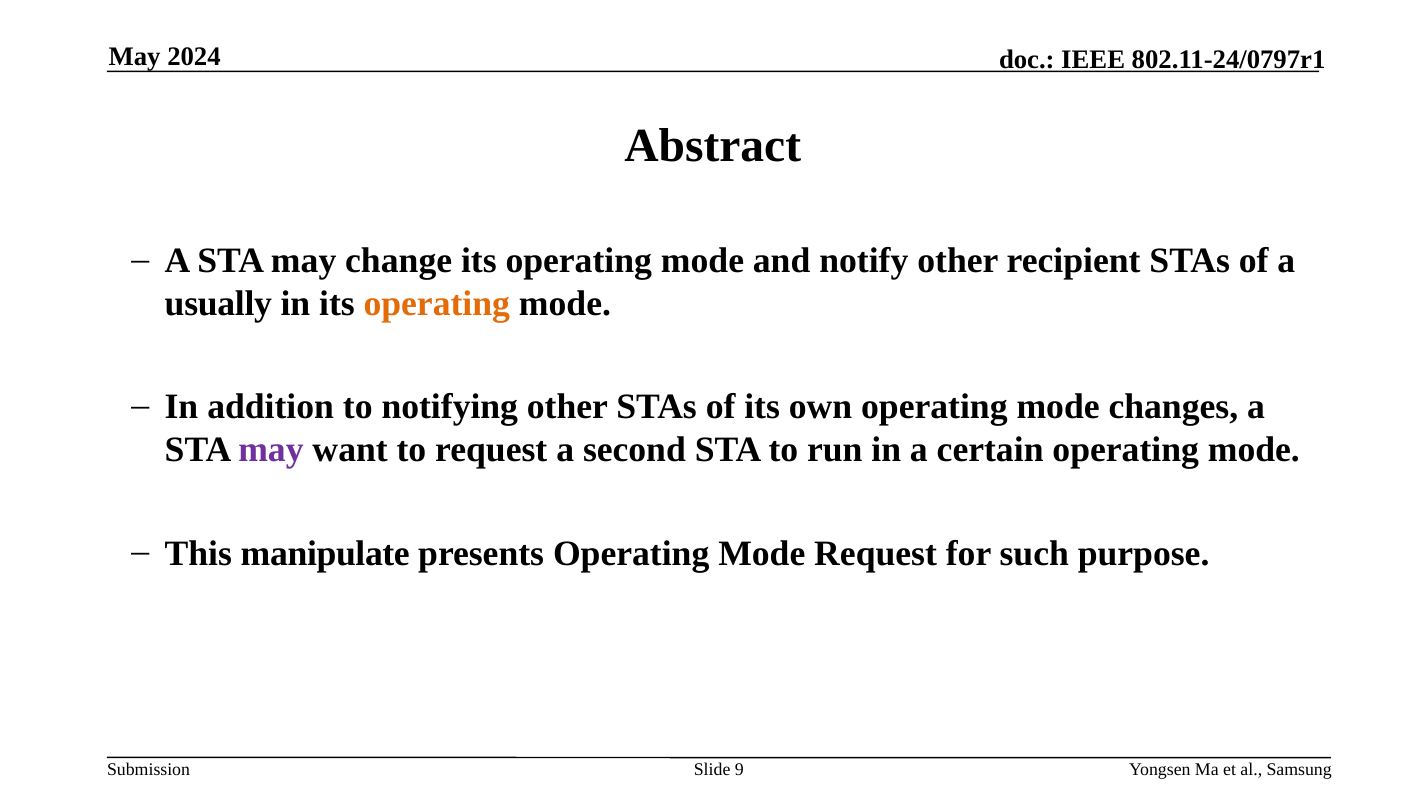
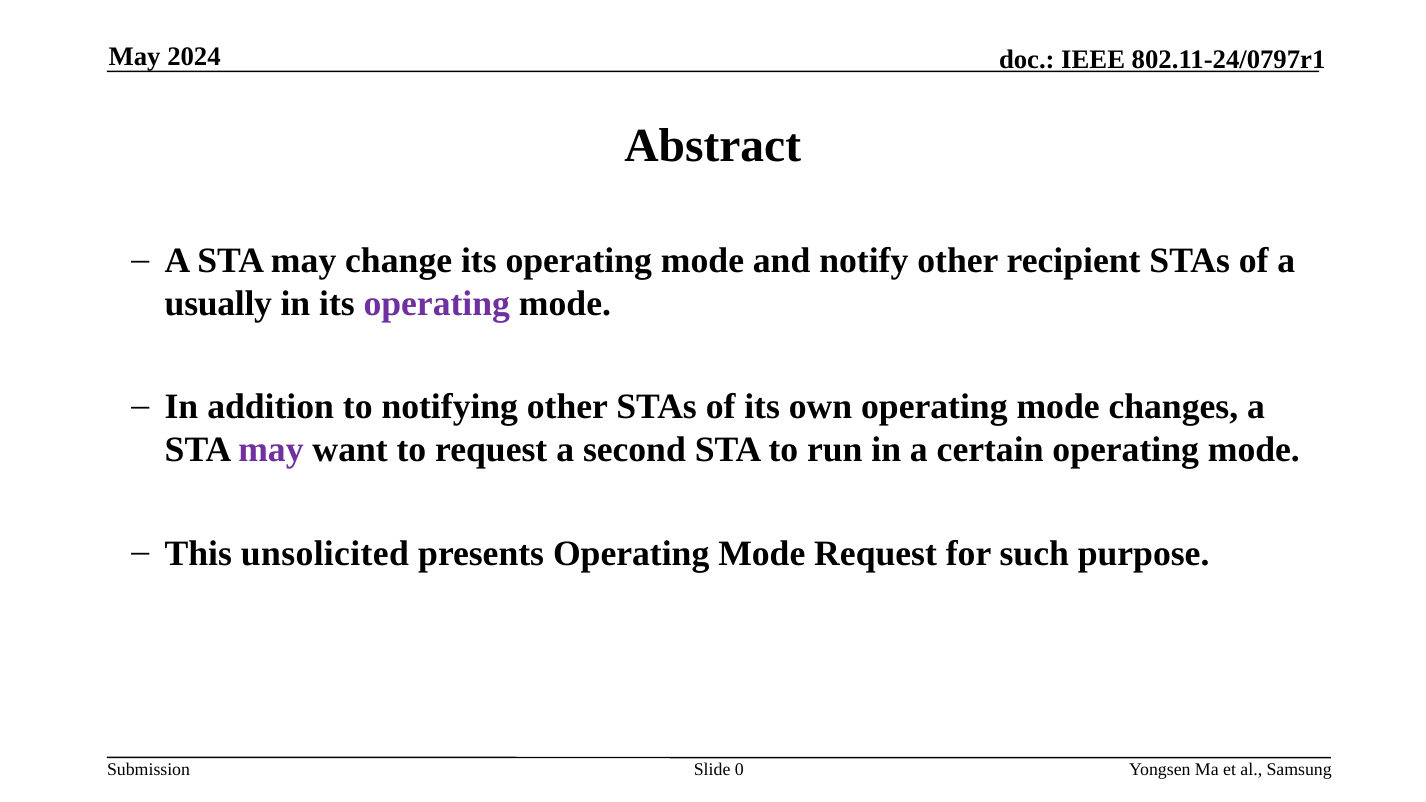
operating colour: orange -> purple (437, 304)
manipulate: manipulate -> unsolicited (325, 553)
9: 9 -> 0 (739, 769)
